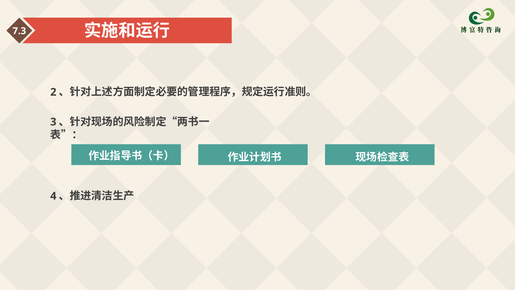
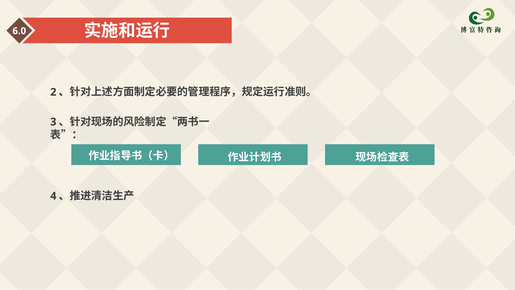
7.3: 7.3 -> 6.0 (19, 31)
